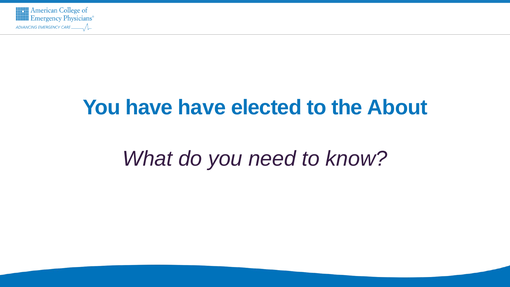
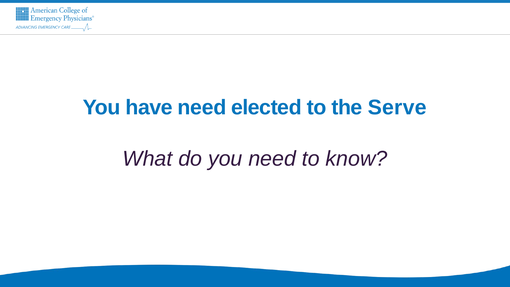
have have: have -> need (202, 107)
About: About -> Serve (397, 107)
